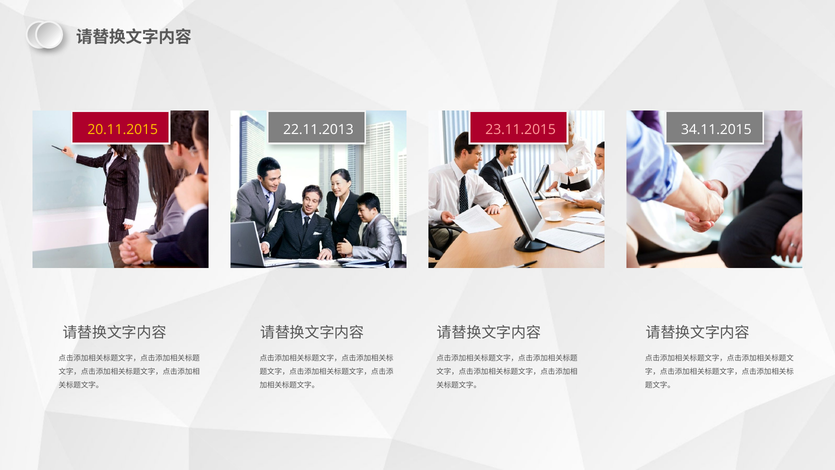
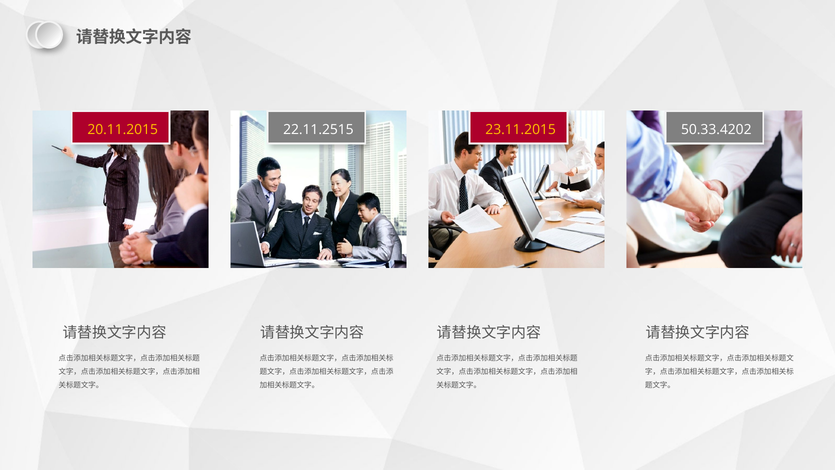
22.11.2013: 22.11.2013 -> 22.11.2515 (318, 130)
23.11.2015 colour: pink -> yellow (521, 130)
34.11.2015: 34.11.2015 -> 50.33.4202 (716, 130)
